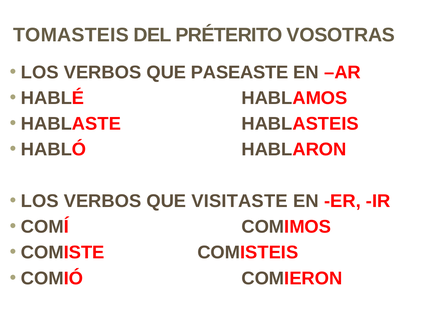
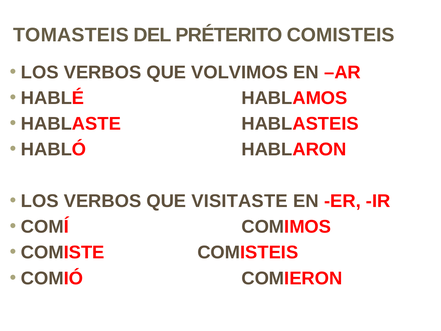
PRÉTERITO VOSOTRAS: VOSOTRAS -> COMISTEIS (341, 35)
PASEASTE: PASEASTE -> VOLVIMOS (240, 72)
